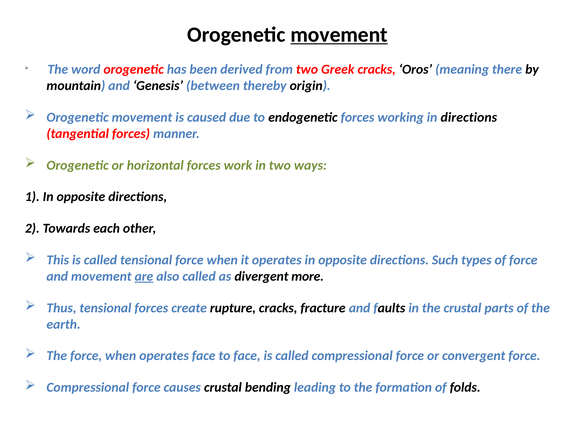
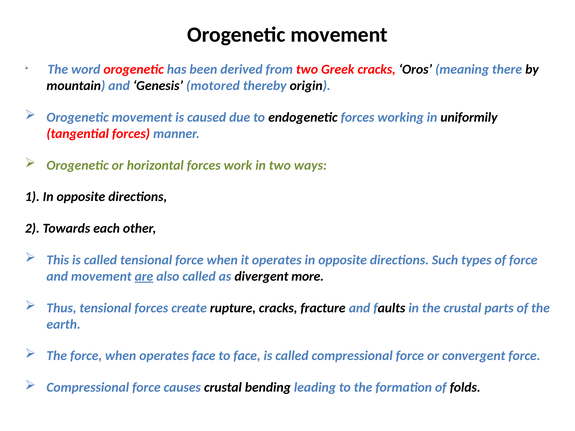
movement underline: present -> none (339, 35)
between: between -> motored (213, 86)
in directions: directions -> uniformily (469, 117)
